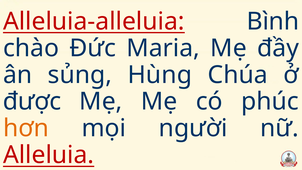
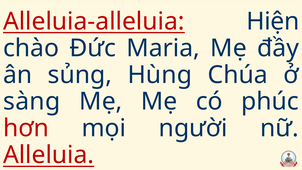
Bình: Bình -> Hiện (273, 21)
được: được -> sàng (32, 102)
hơn colour: orange -> red (26, 128)
